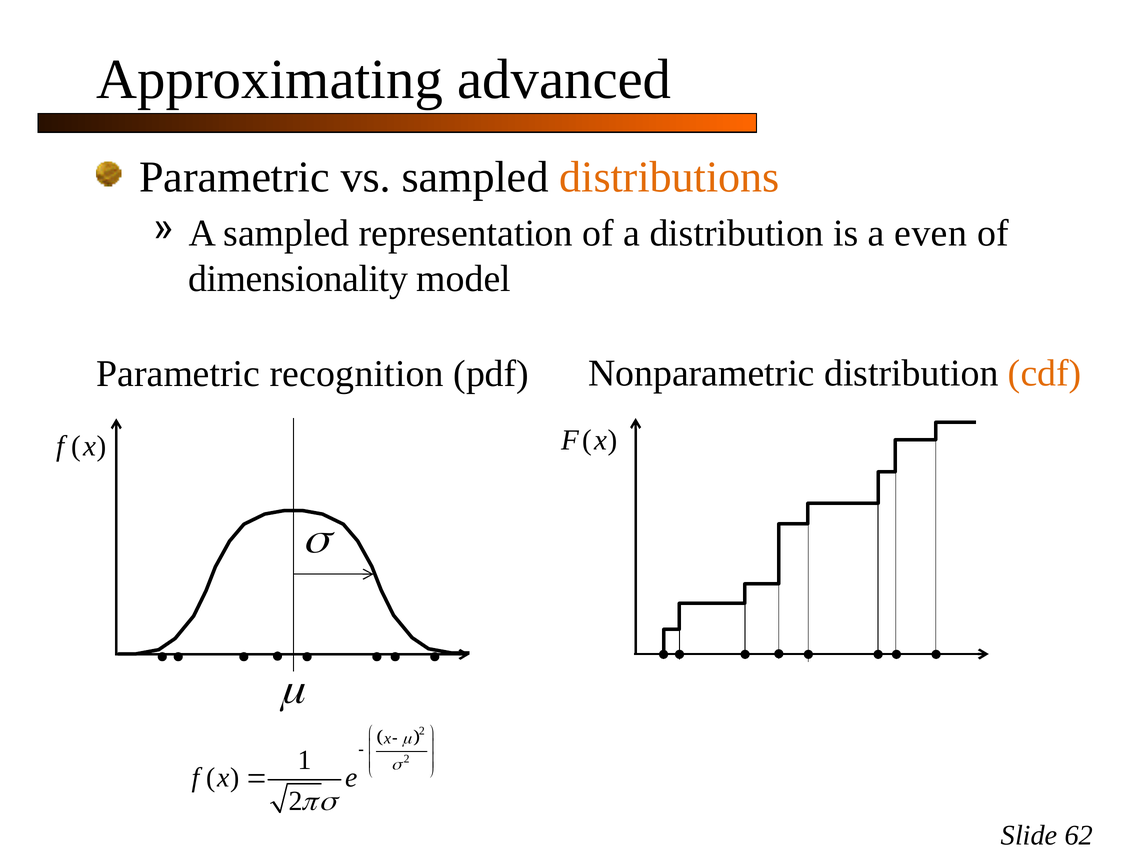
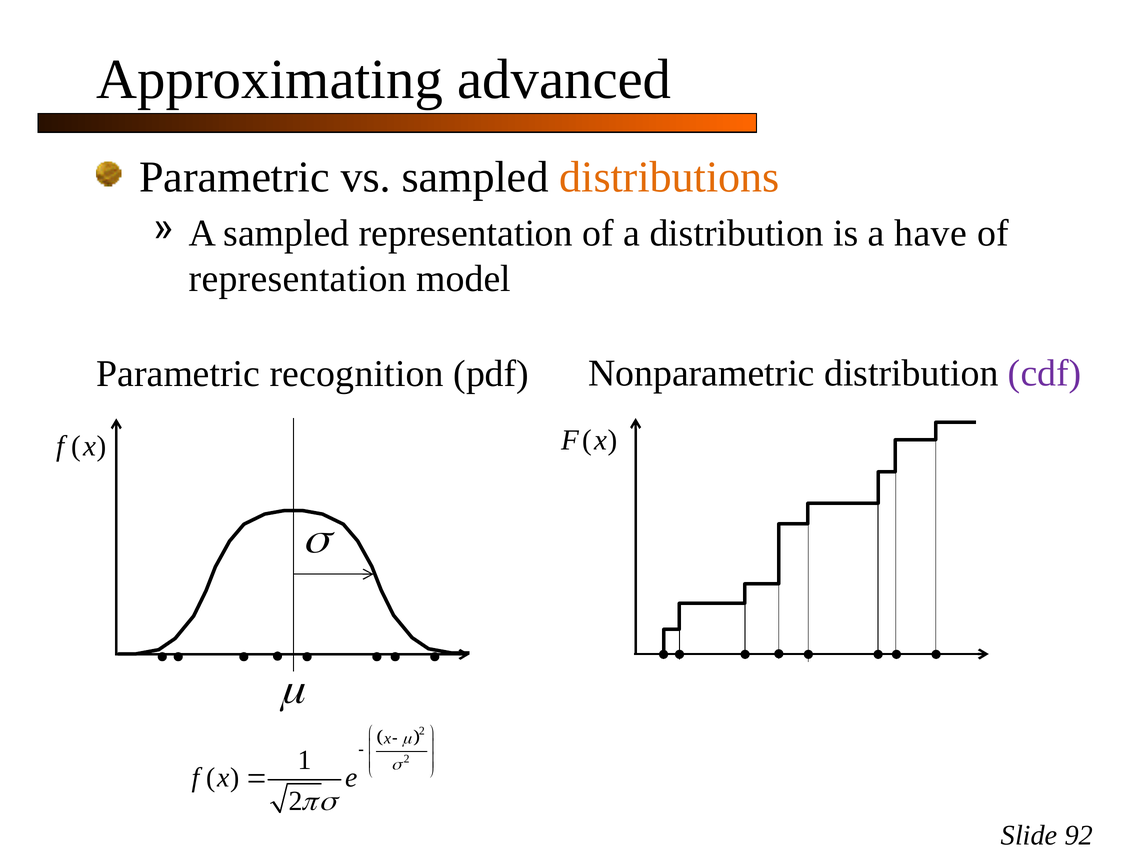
even: even -> have (931, 233)
dimensionality: dimensionality -> representation (298, 279)
cdf colour: orange -> purple (1045, 374)
62: 62 -> 92 (1079, 836)
